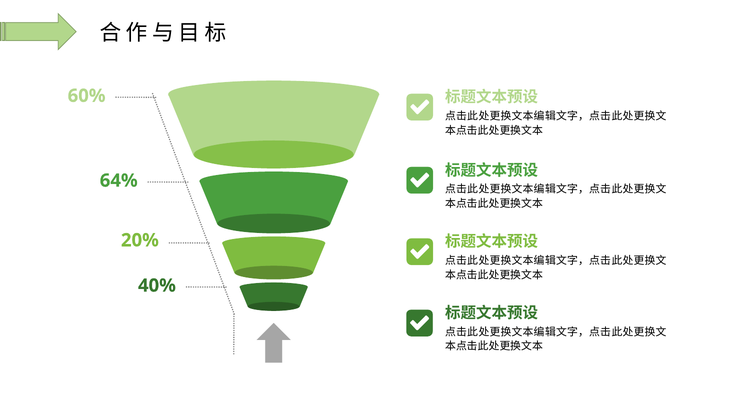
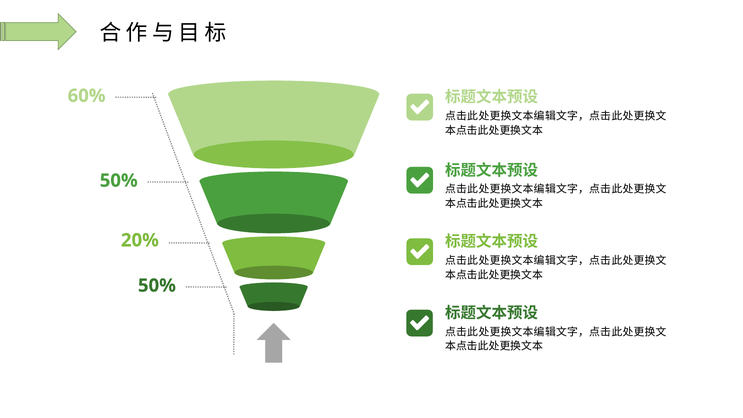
64%: 64% -> 50% (119, 181)
40%: 40% -> 50% (157, 286)
